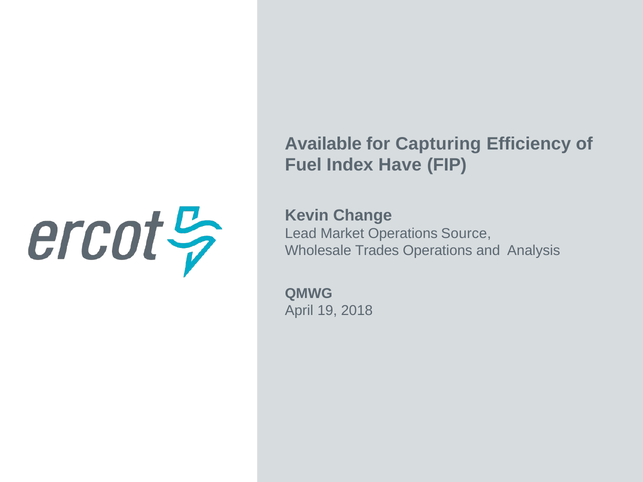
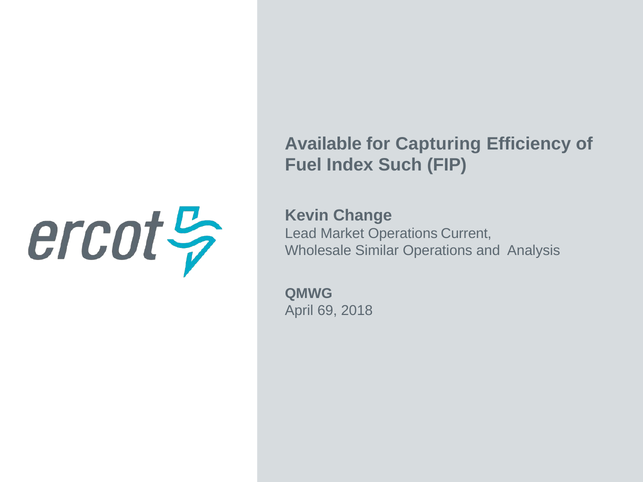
Have: Have -> Such (400, 165)
Source: Source -> Current (466, 233)
Trades: Trades -> Similar (377, 251)
19: 19 -> 69 (327, 311)
